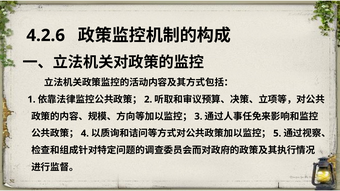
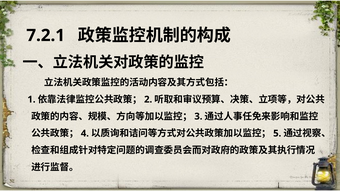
4.2.6: 4.2.6 -> 7.2.1 (46, 35)
